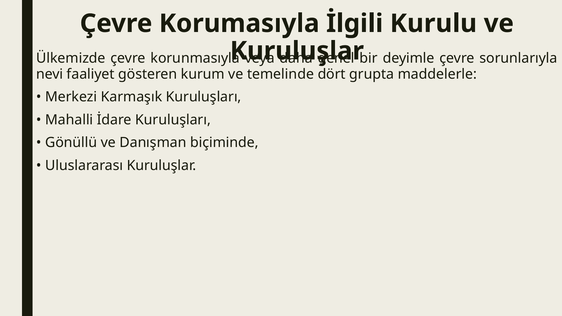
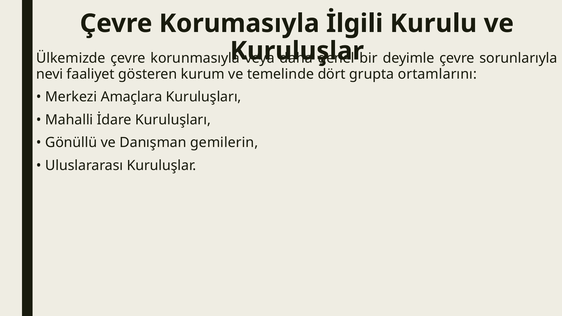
maddelerle: maddelerle -> ortamlarını (437, 74)
Karmaşık: Karmaşık -> Amaçlara (132, 97)
biçiminde: biçiminde -> gemilerin (224, 143)
